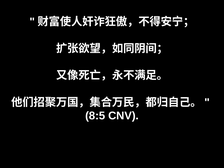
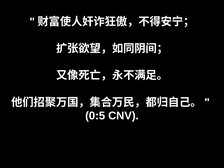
8:5: 8:5 -> 0:5 (95, 116)
